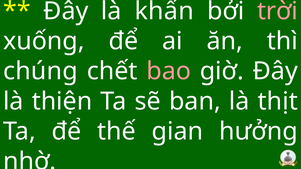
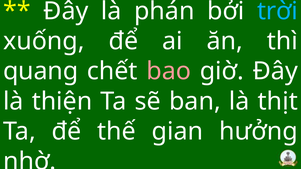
khấn: khấn -> phán (164, 11)
trời colour: pink -> light blue (277, 11)
chúng: chúng -> quang (41, 71)
